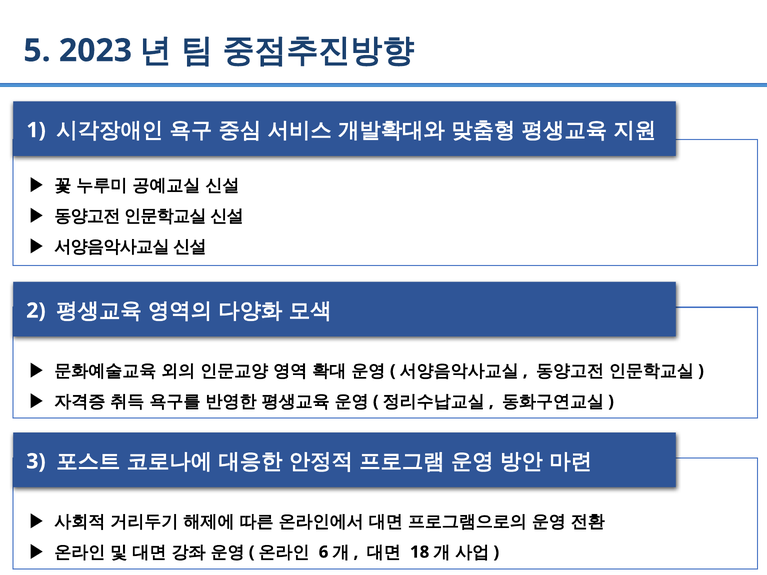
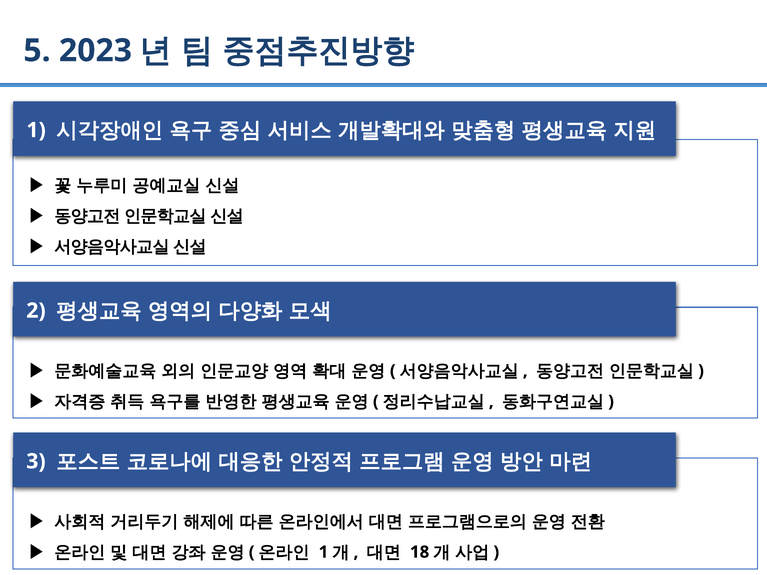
6: 6 -> 1 (324, 552)
